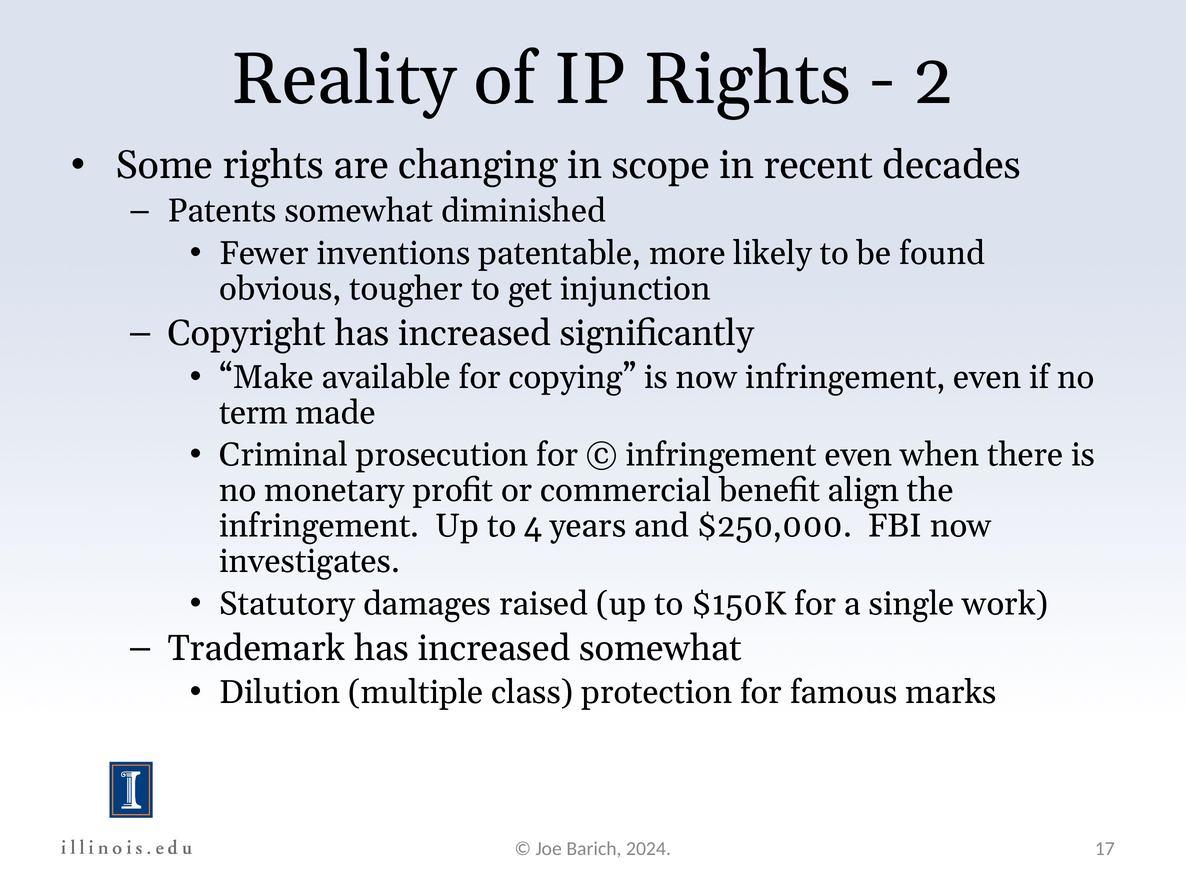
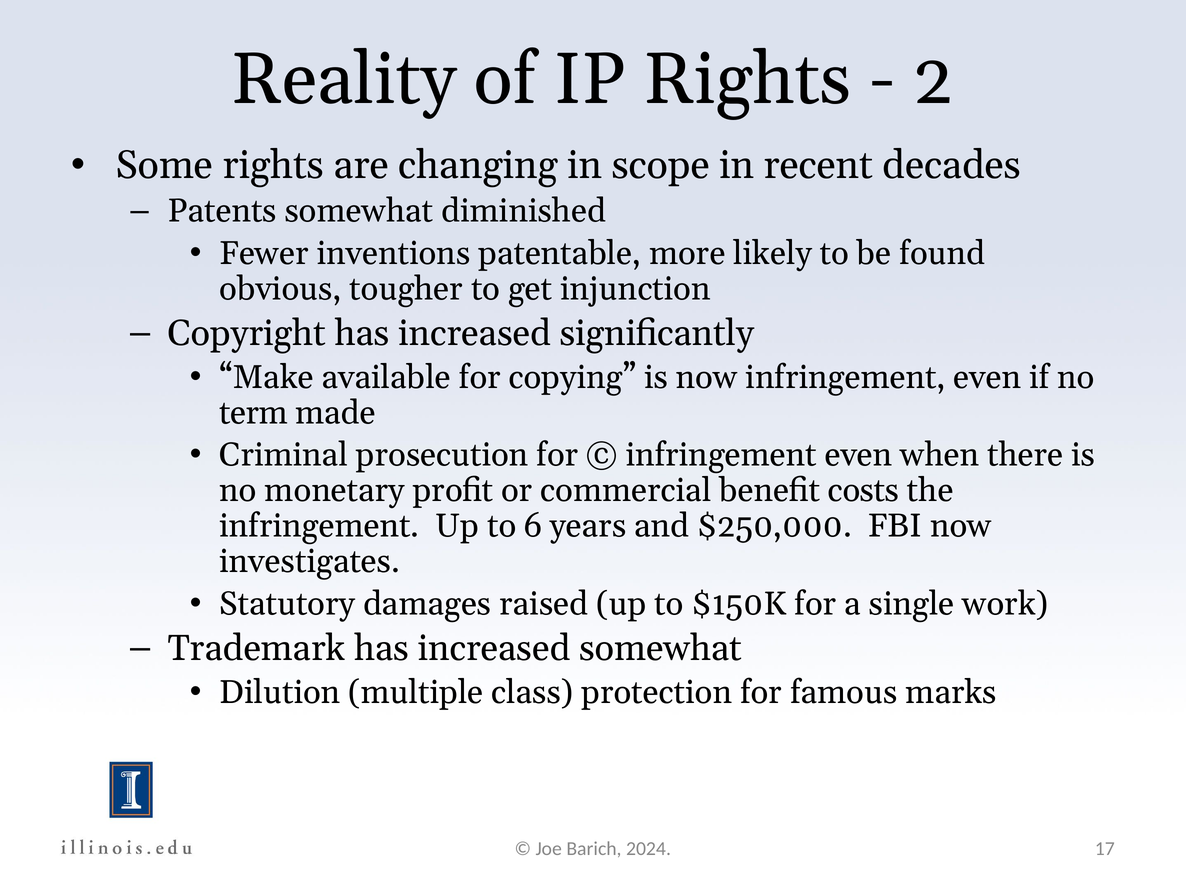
align: align -> costs (864, 491)
4: 4 -> 6 (533, 526)
